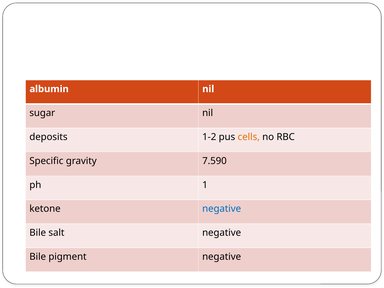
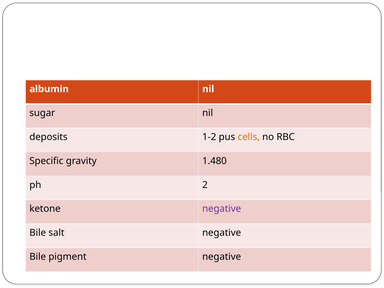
7.590: 7.590 -> 1.480 (214, 161)
1: 1 -> 2 (205, 185)
negative colour: blue -> purple (222, 209)
